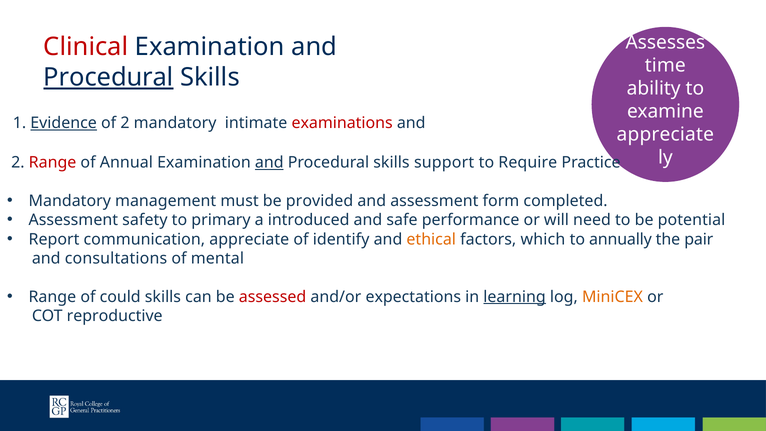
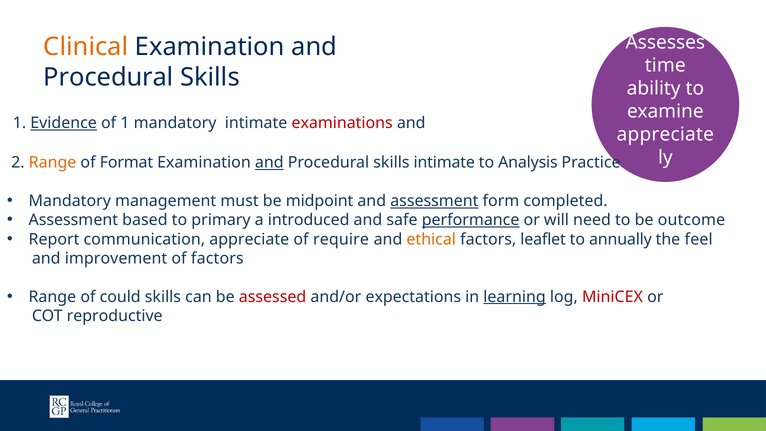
Clinical colour: red -> orange (86, 47)
Procedural underline: present -> none (109, 77)
of 2: 2 -> 1 (125, 123)
Range colour: red -> orange (53, 163)
Annual: Annual -> Format (126, 163)
skills support: support -> intimate (444, 163)
Require: Require -> Analysis (528, 163)
provided: provided -> midpoint (320, 201)
assessment underline: none -> present (434, 201)
safety: safety -> based (145, 220)
performance underline: none -> present (471, 220)
potential: potential -> outcome (691, 220)
identify: identify -> require (341, 239)
which: which -> leaflet (543, 239)
pair: pair -> feel (699, 239)
consultations: consultations -> improvement (116, 258)
of mental: mental -> factors (217, 258)
MiniCEX colour: orange -> red (612, 297)
